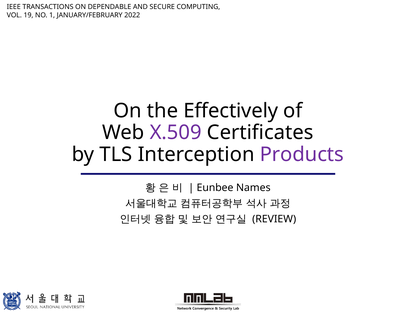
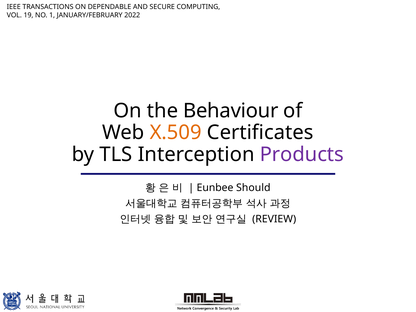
Effectively: Effectively -> Behaviour (231, 111)
X.509 colour: purple -> orange (176, 133)
Names: Names -> Should (253, 188)
